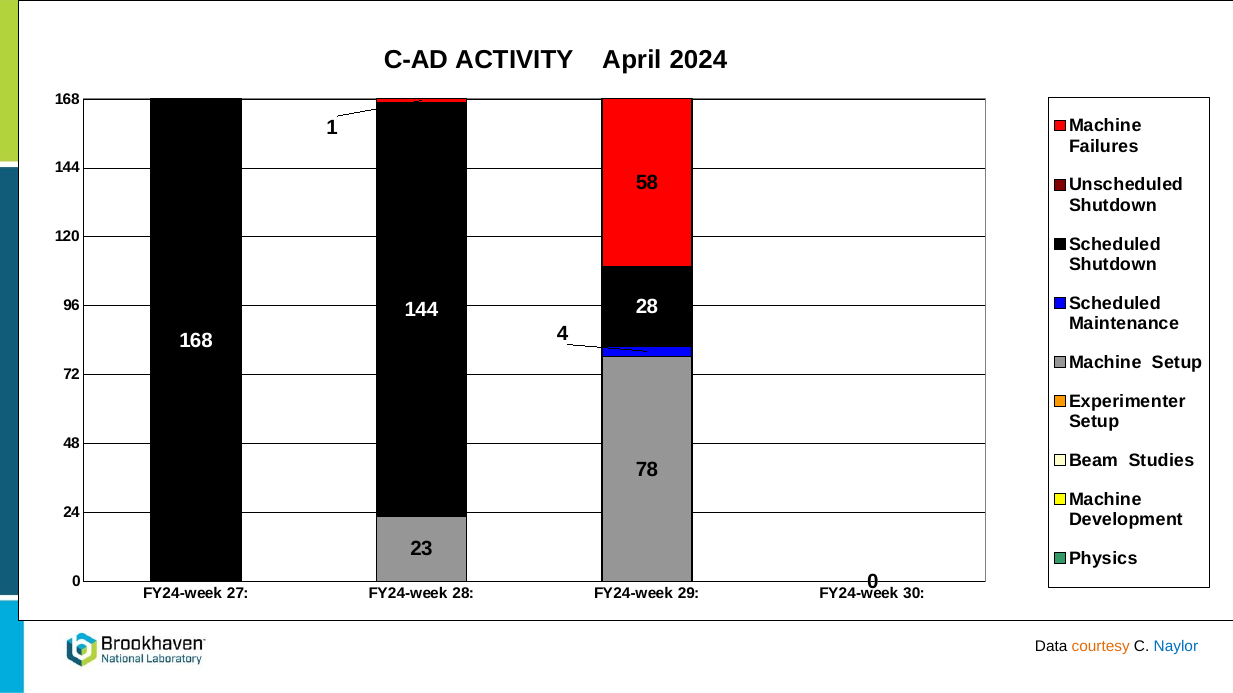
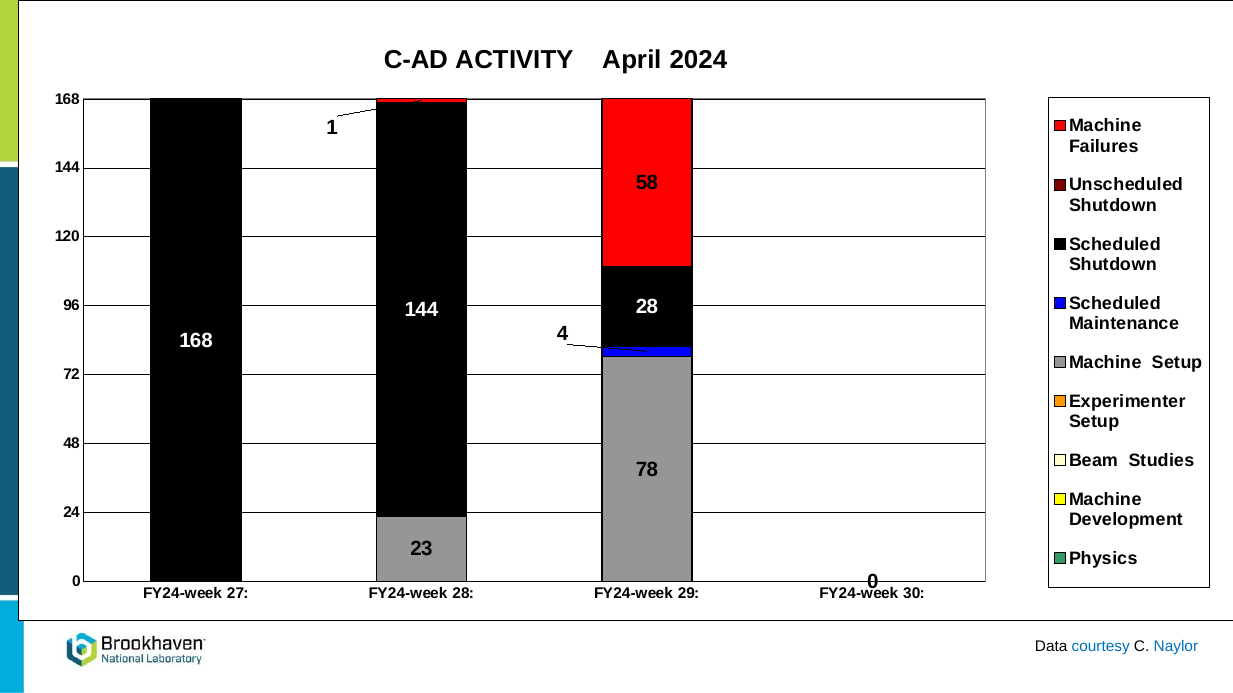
courtesy colour: orange -> blue (1101, 647)
